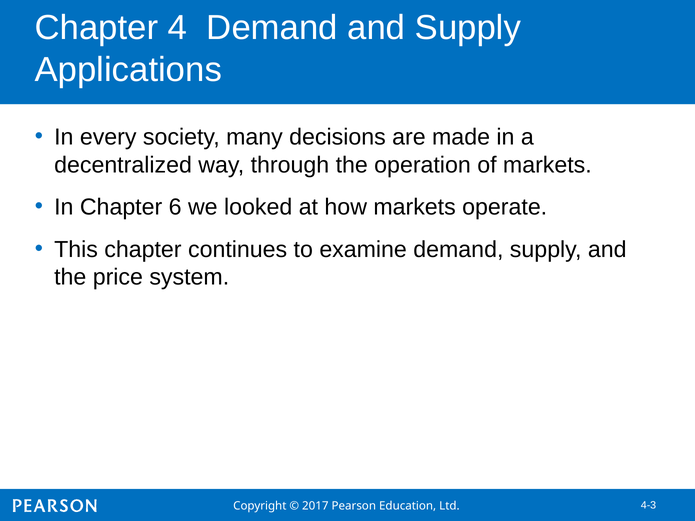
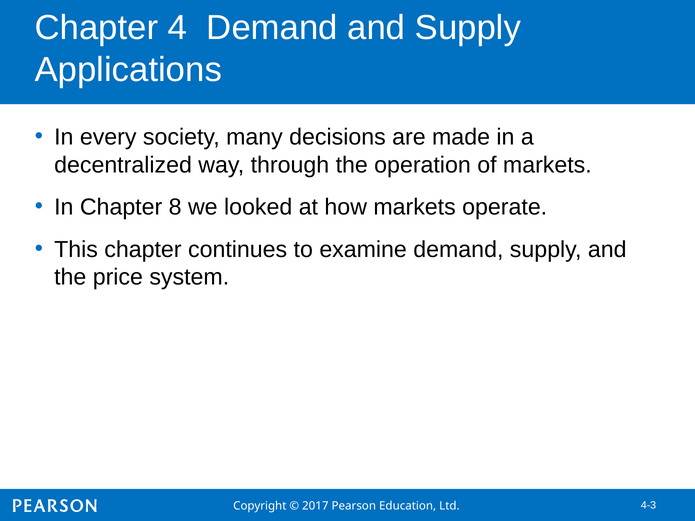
6: 6 -> 8 (175, 207)
